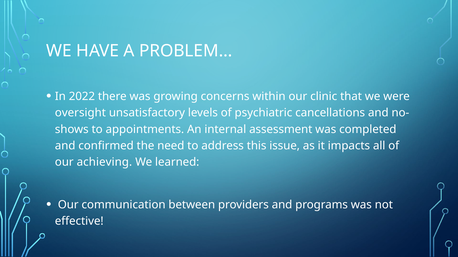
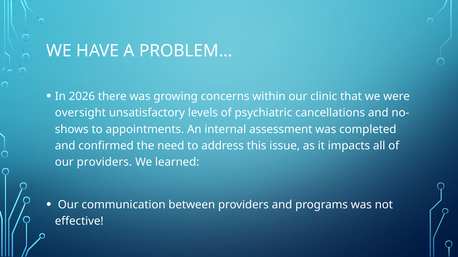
2022: 2022 -> 2026 (82, 97)
our achieving: achieving -> providers (104, 163)
